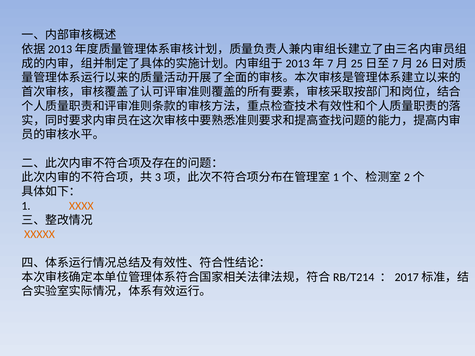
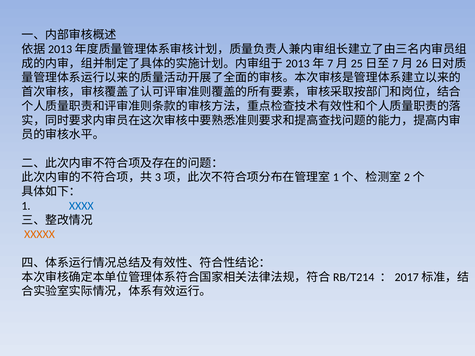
XXXX colour: orange -> blue (81, 206)
